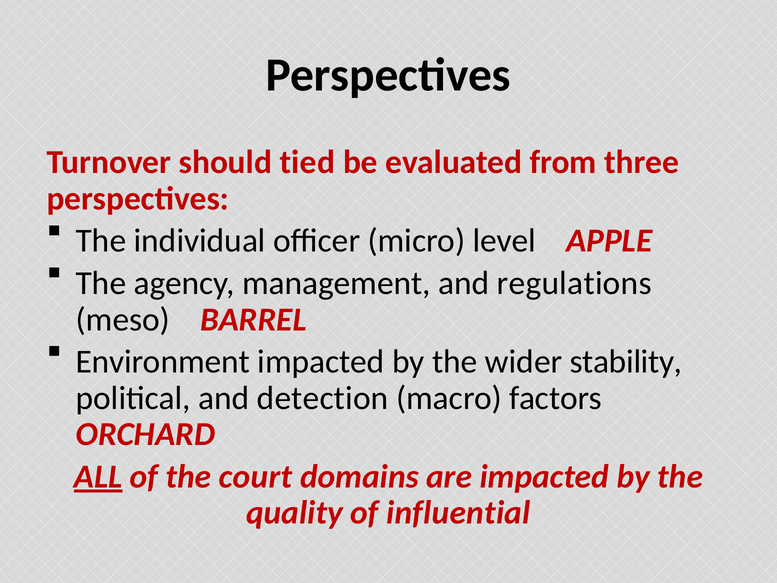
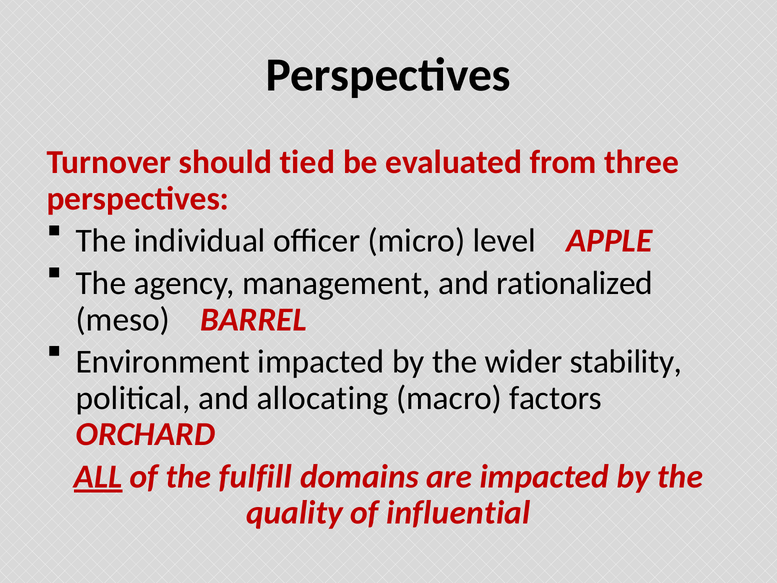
regulations: regulations -> rationalized (575, 283)
detection: detection -> allocating (323, 398)
court: court -> fulfill (255, 476)
